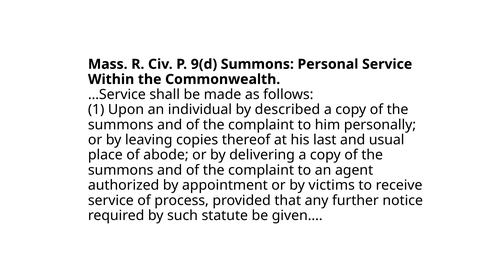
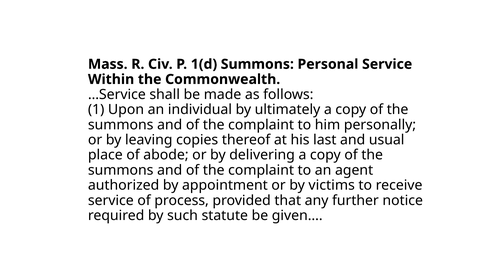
9(d: 9(d -> 1(d (204, 64)
described: described -> ultimately (288, 110)
